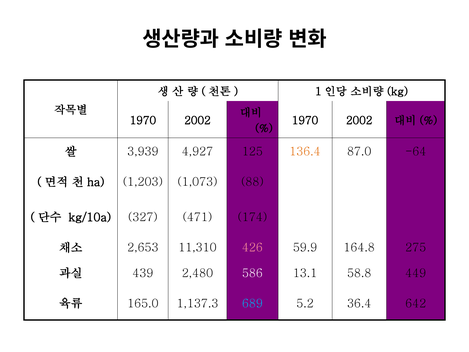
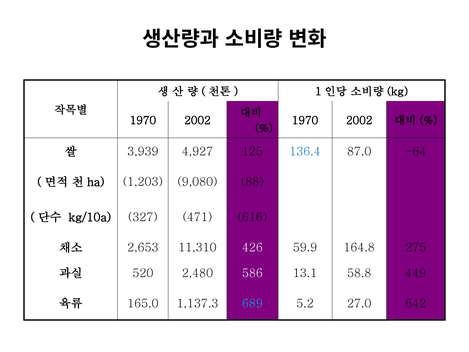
136.4 colour: orange -> blue (305, 152)
1,073: 1,073 -> 9,080 (197, 182)
174: 174 -> 616 (252, 217)
426 colour: pink -> white (252, 248)
439: 439 -> 520 (143, 273)
36.4: 36.4 -> 27.0 (359, 303)
